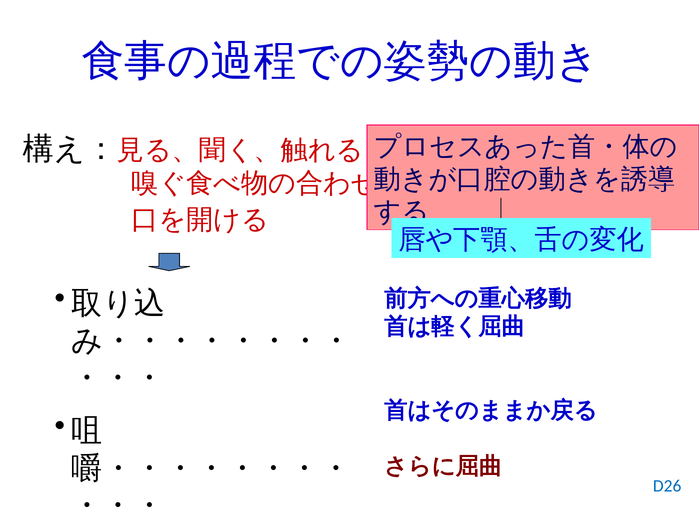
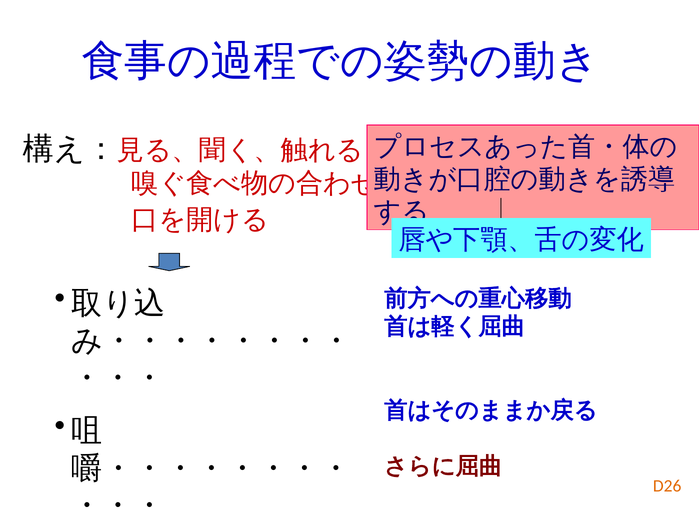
D26 colour: blue -> orange (667, 486)
